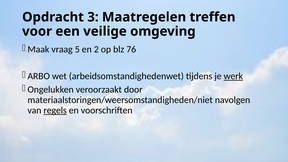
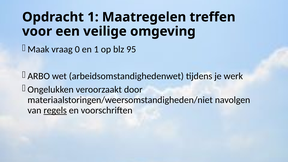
Opdracht 3: 3 -> 1 (93, 17)
5: 5 -> 0 (77, 49)
en 2: 2 -> 1 (96, 49)
76: 76 -> 95 (131, 49)
werk underline: present -> none (233, 76)
